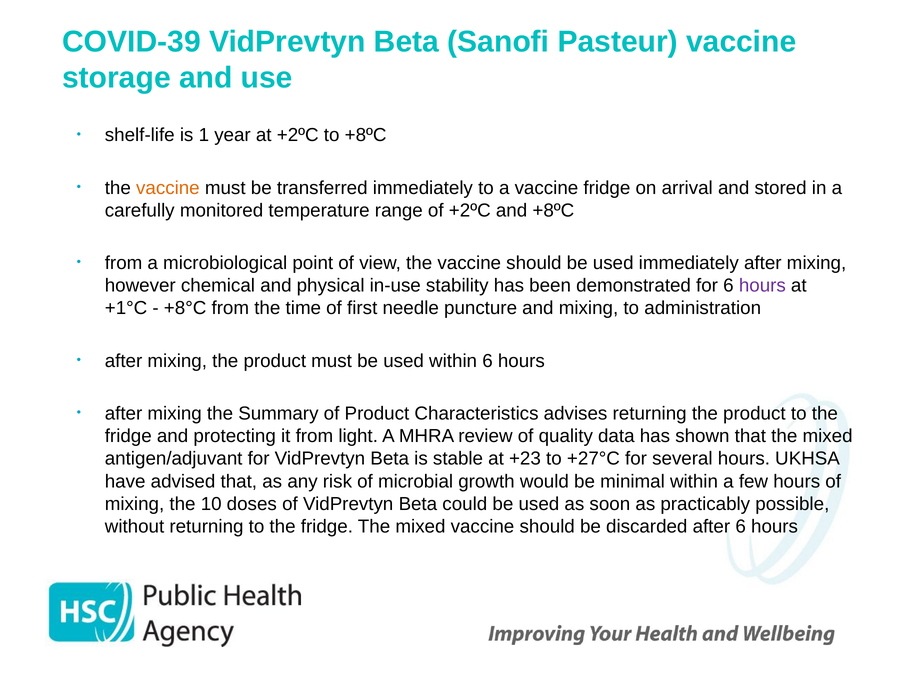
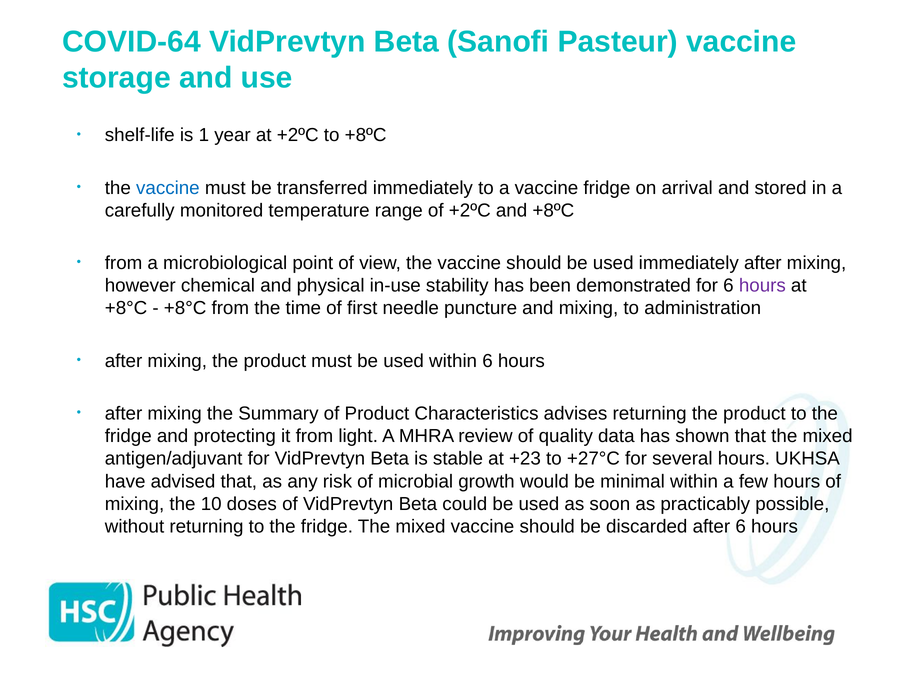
COVID-39: COVID-39 -> COVID-64 (132, 42)
vaccine colour: orange -> blue (168, 188)
+1°C: +1°C -> +8°C (126, 308)
